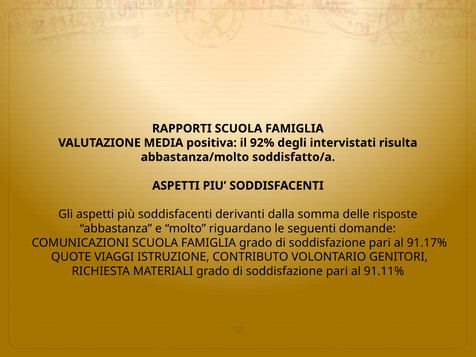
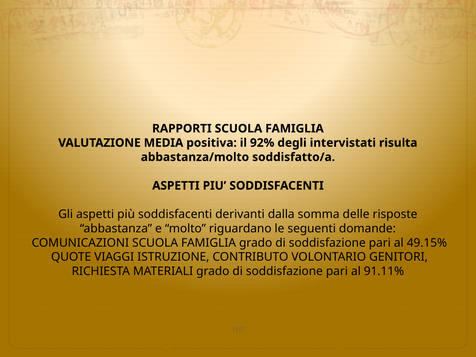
91.17%: 91.17% -> 49.15% (427, 243)
